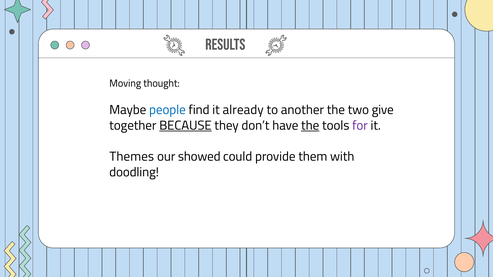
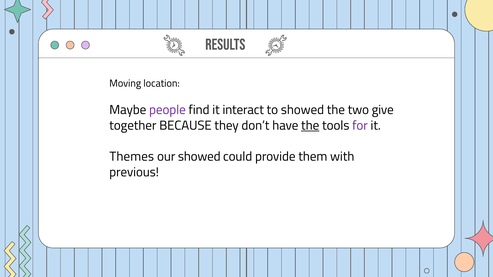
thought: thought -> location (162, 84)
people colour: blue -> purple (167, 110)
already: already -> interact (243, 110)
to another: another -> showed (302, 110)
BECAUSE underline: present -> none (185, 126)
doodling: doodling -> previous (134, 172)
